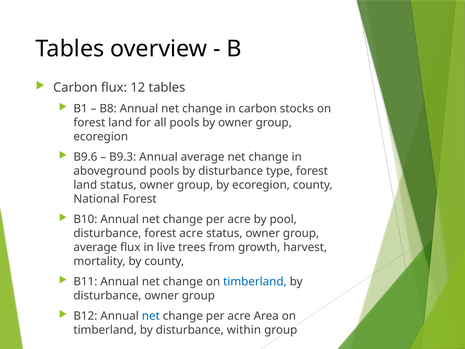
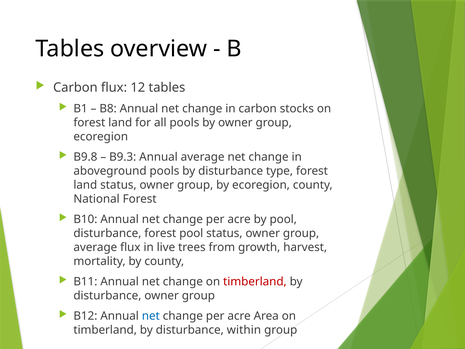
B9.6: B9.6 -> B9.8 (85, 157)
forest acre: acre -> pool (191, 233)
timberland colour: blue -> red (255, 282)
